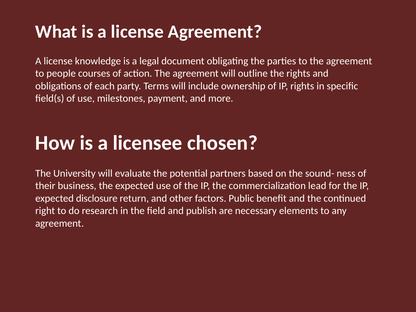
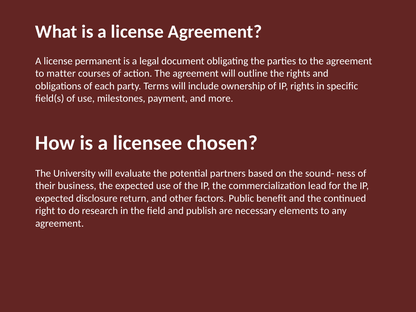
knowledge: knowledge -> permanent (98, 61)
people: people -> matter (61, 73)
